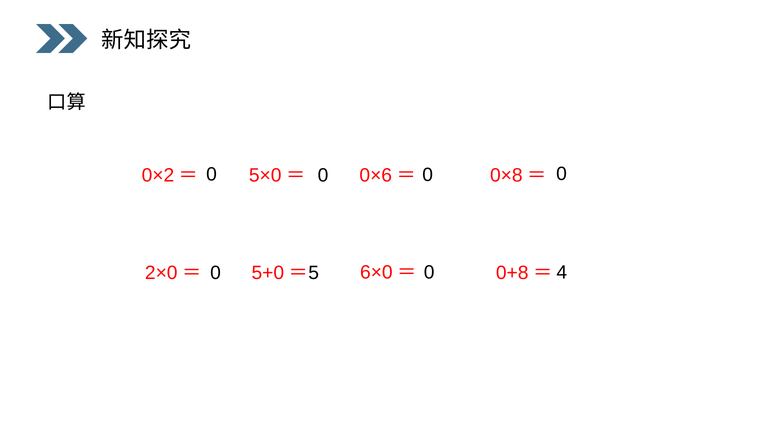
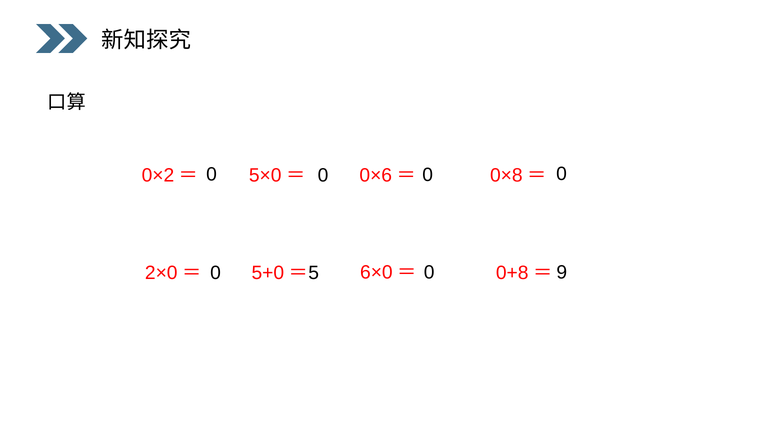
4: 4 -> 9 (562, 272)
